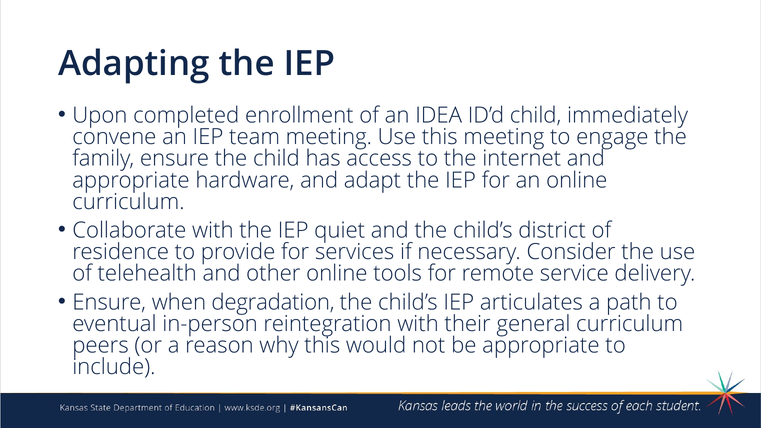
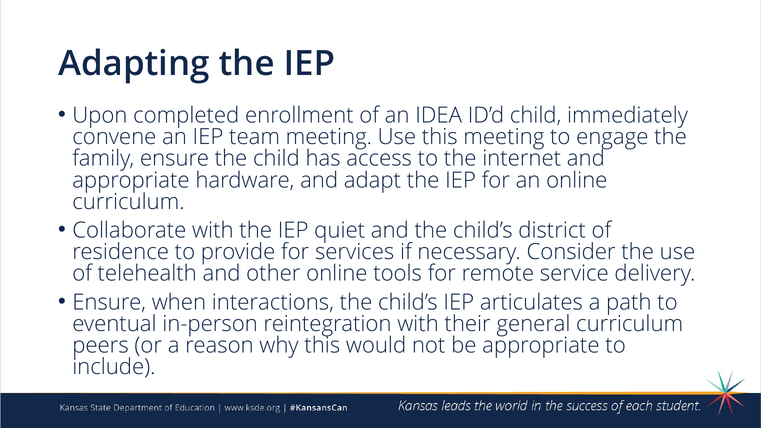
degradation: degradation -> interactions (273, 302)
